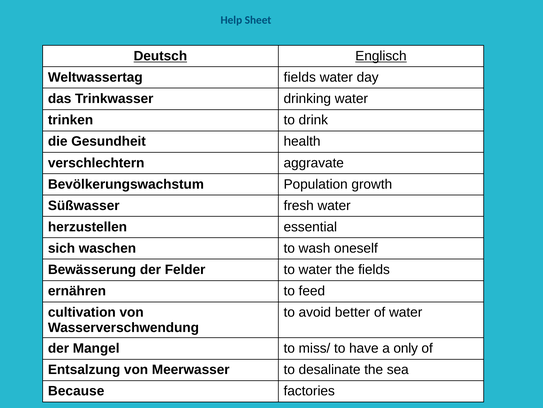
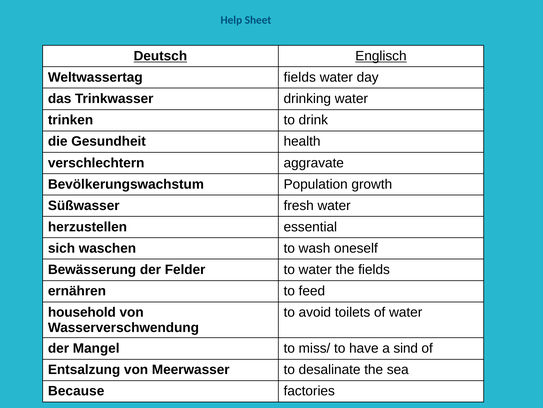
cultivation: cultivation -> household (82, 312)
better: better -> toilets (353, 312)
only: only -> sind (406, 348)
